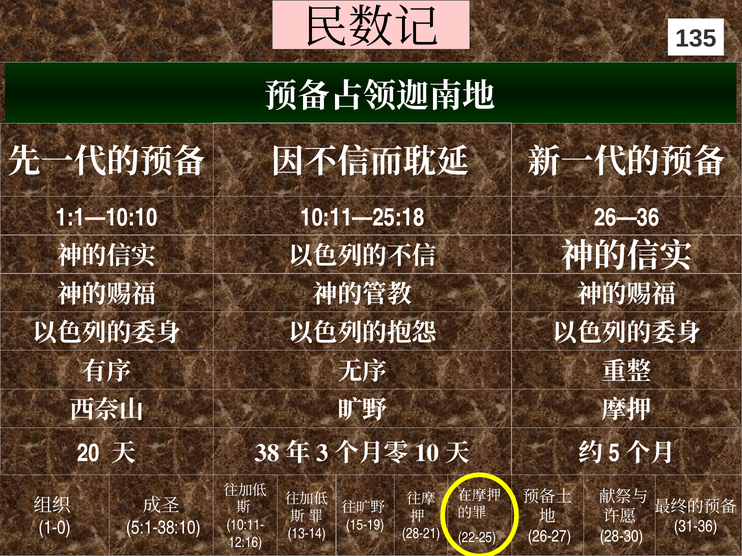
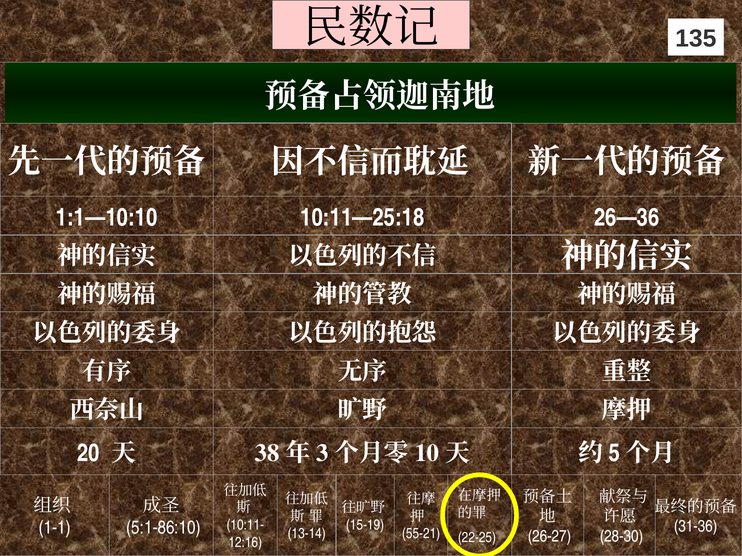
1-0: 1-0 -> 1-1 (55, 528)
5:1-38:10: 5:1-38:10 -> 5:1-86:10 (163, 528)
28-21: 28-21 -> 55-21 (421, 534)
